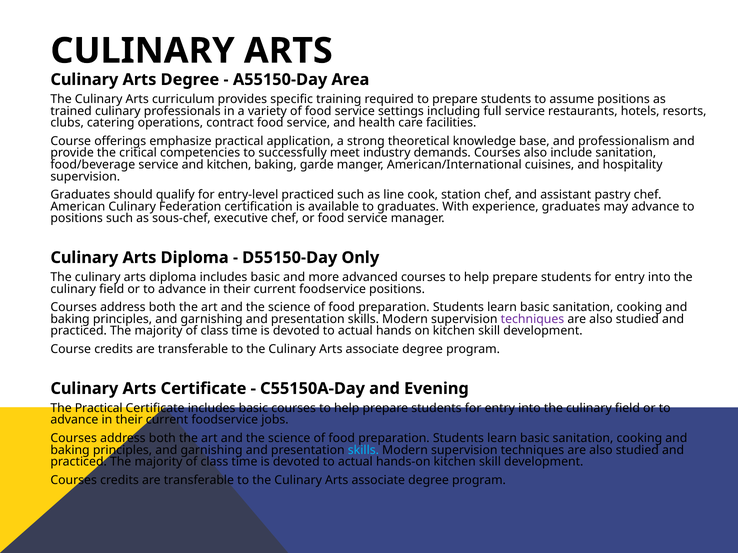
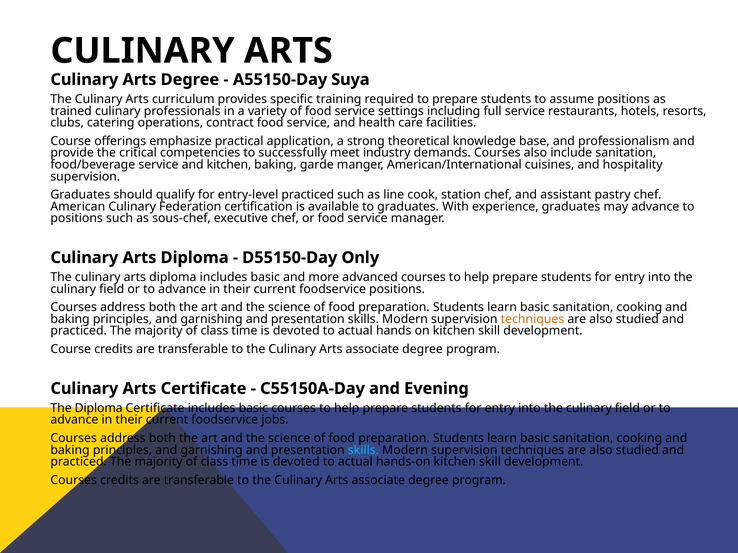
Area: Area -> Suya (350, 80)
techniques colour: purple -> orange (532, 319)
The Practical: Practical -> Diploma (99, 409)
